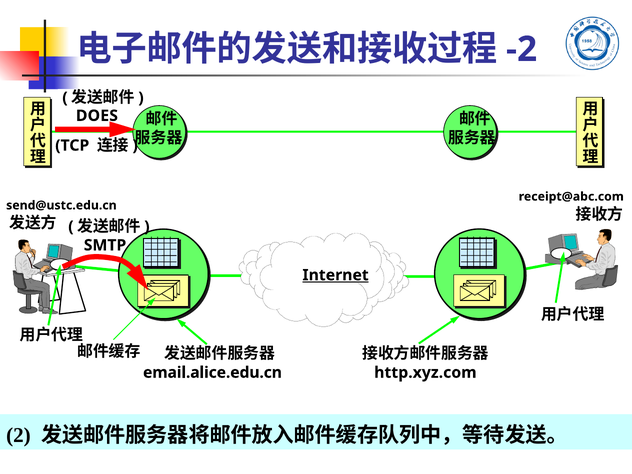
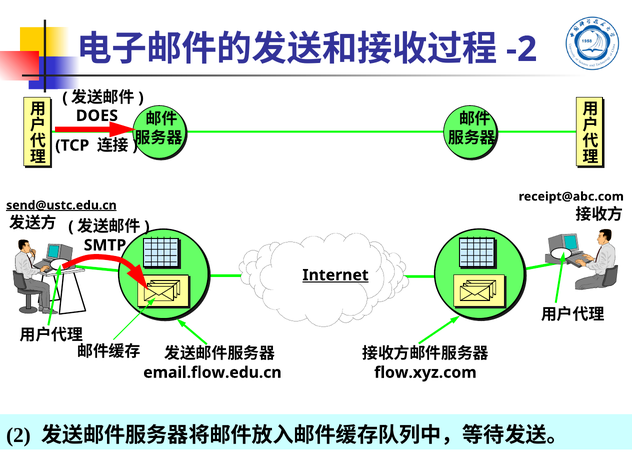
send@ustc.edu.cn underline: none -> present (61, 205)
email.alice.edu.cn: email.alice.edu.cn -> email.flow.edu.cn (212, 373)
http.xyz.com: http.xyz.com -> flow.xyz.com (425, 373)
